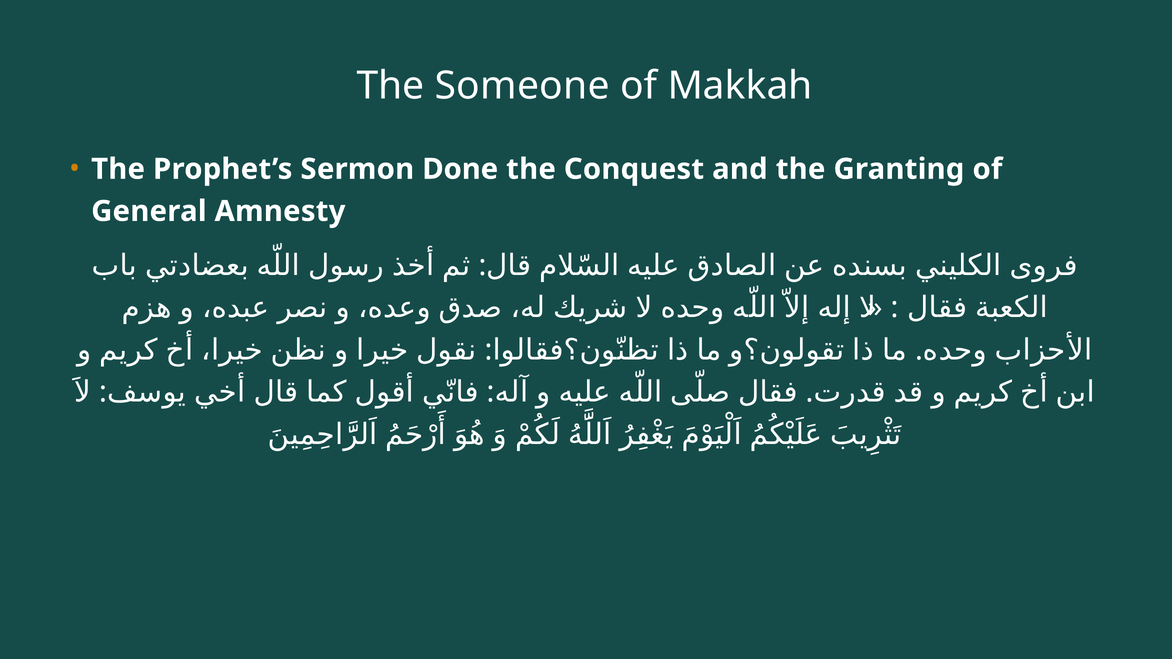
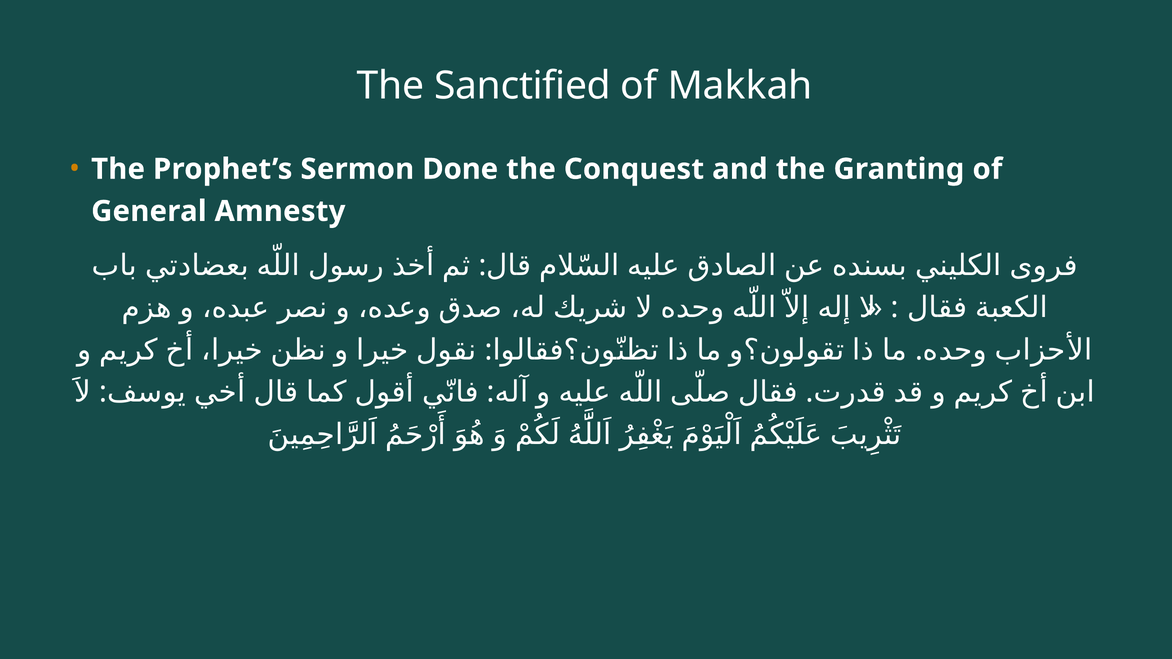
Someone: Someone -> Sanctified (523, 86)
